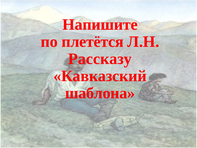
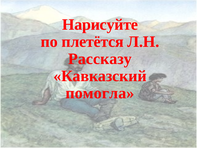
Напишите: Напишите -> Нарисуйте (100, 24)
шаблона: шаблона -> помогла (100, 93)
